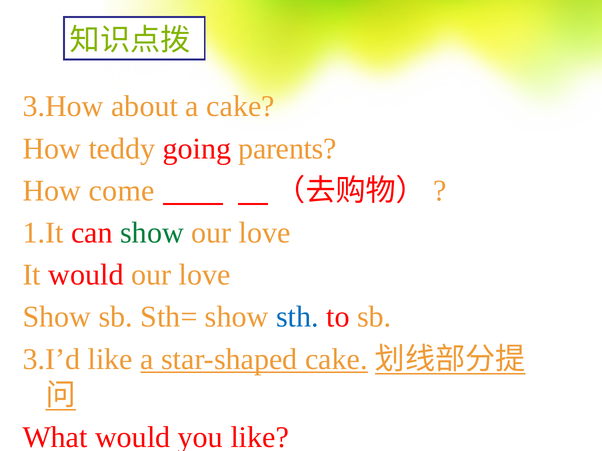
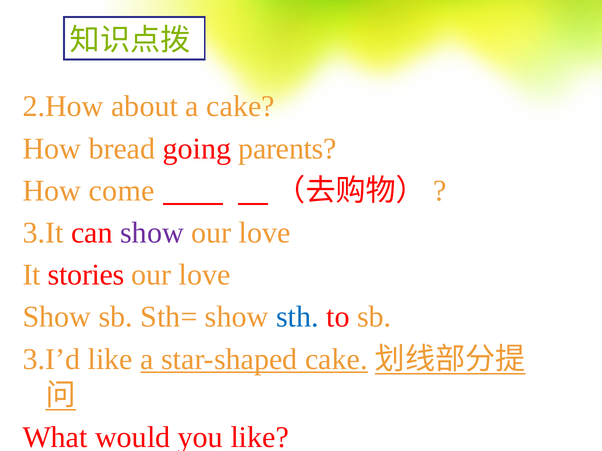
3.How: 3.How -> 2.How (63, 107)
teddy: teddy -> bread (122, 149)
1.It: 1.It -> 3.It (43, 233)
show colour: green -> purple (152, 233)
It would: would -> stories (86, 275)
